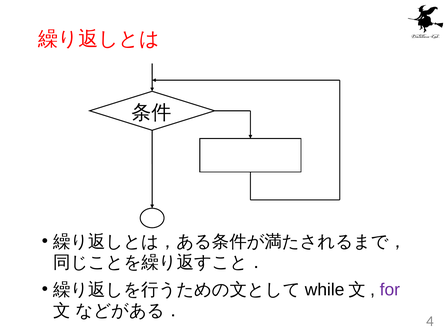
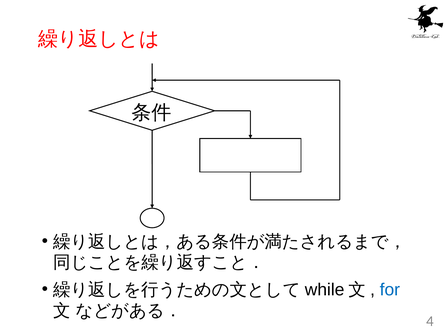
for colour: purple -> blue (390, 290)
